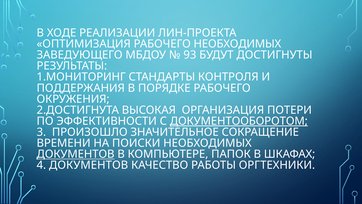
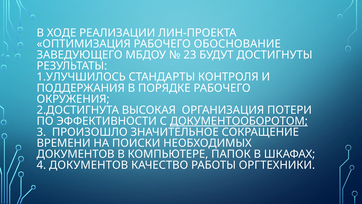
РАБОЧЕГО НЕОБХОДИМЫХ: НЕОБХОДИМЫХ -> ОБОСНОВАНИЕ (237, 44)
93: 93 -> 23 (190, 55)
1.МОНИТОРИНГ: 1.МОНИТОРИНГ -> 1.УЛУЧШИЛОСЬ (81, 77)
ДОКУМЕНТОВ underline: present -> none (76, 154)
